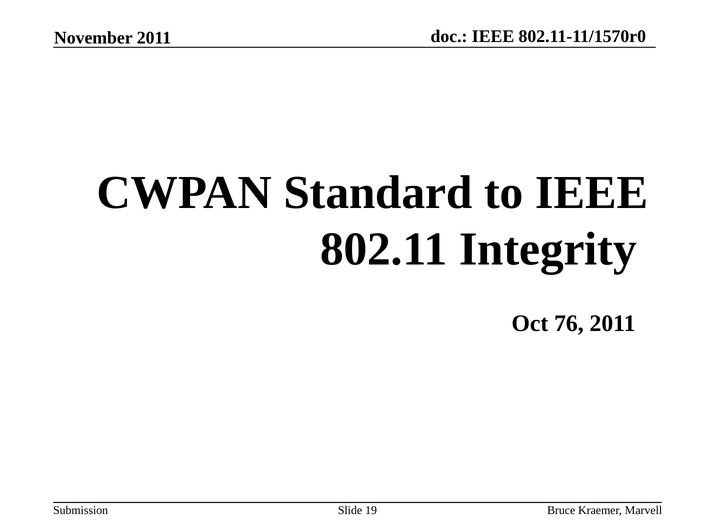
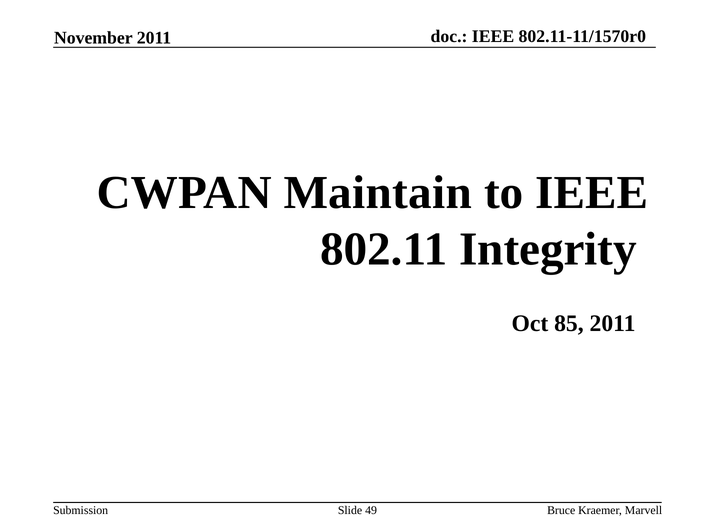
Standard: Standard -> Maintain (378, 192)
76: 76 -> 85 (569, 323)
19: 19 -> 49 (371, 510)
